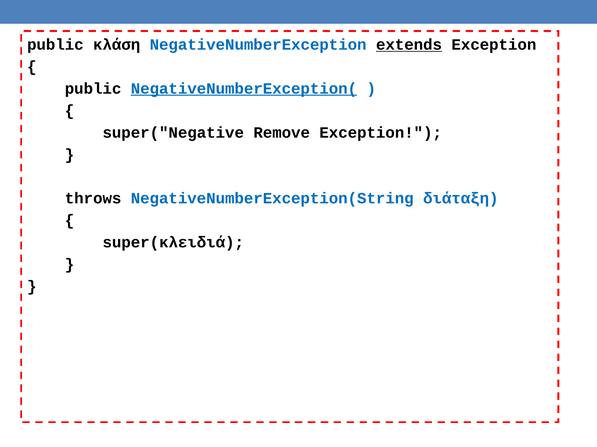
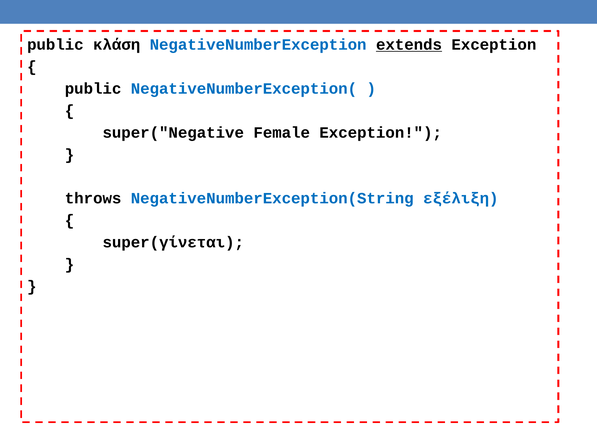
NegativeNumberException( underline: present -> none (244, 89)
Remove: Remove -> Female (282, 133)
διάταξη: διάταξη -> εξέλιξη (461, 199)
super(κλειδιά: super(κλειδιά -> super(γίνεται (173, 243)
